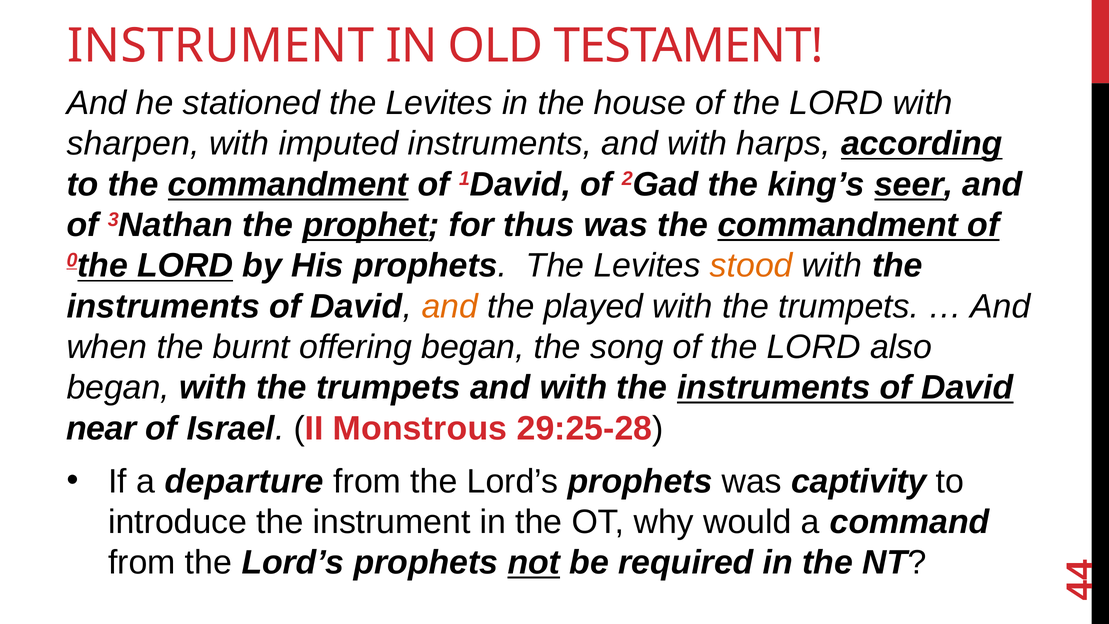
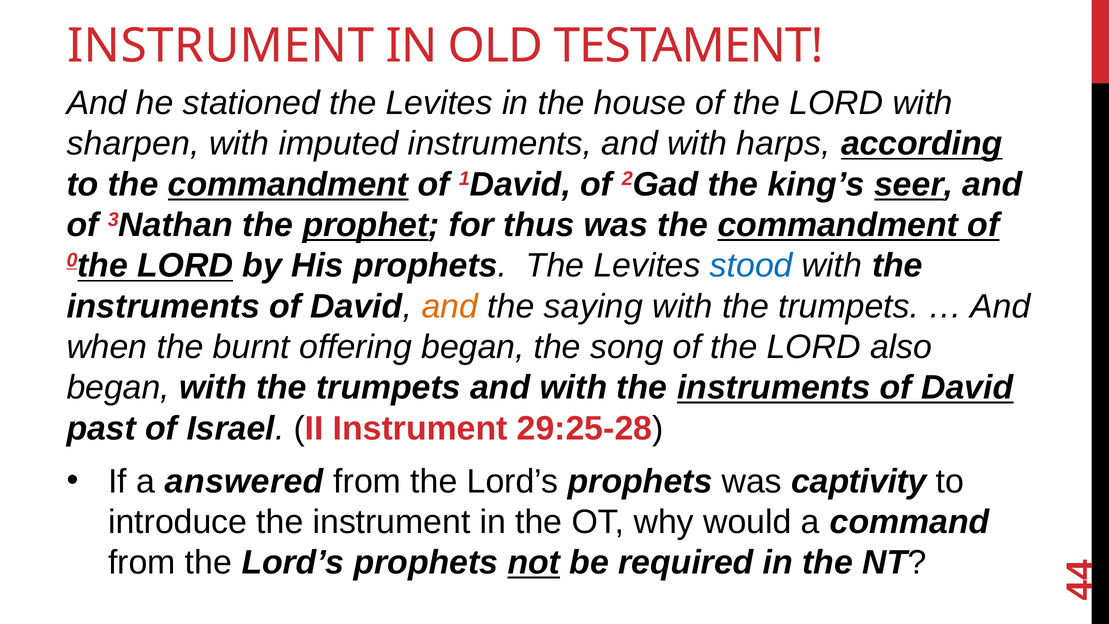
stood colour: orange -> blue (751, 266)
played: played -> saying (593, 306)
near: near -> past (101, 428)
II Monstrous: Monstrous -> Instrument (420, 428)
departure: departure -> answered (244, 481)
